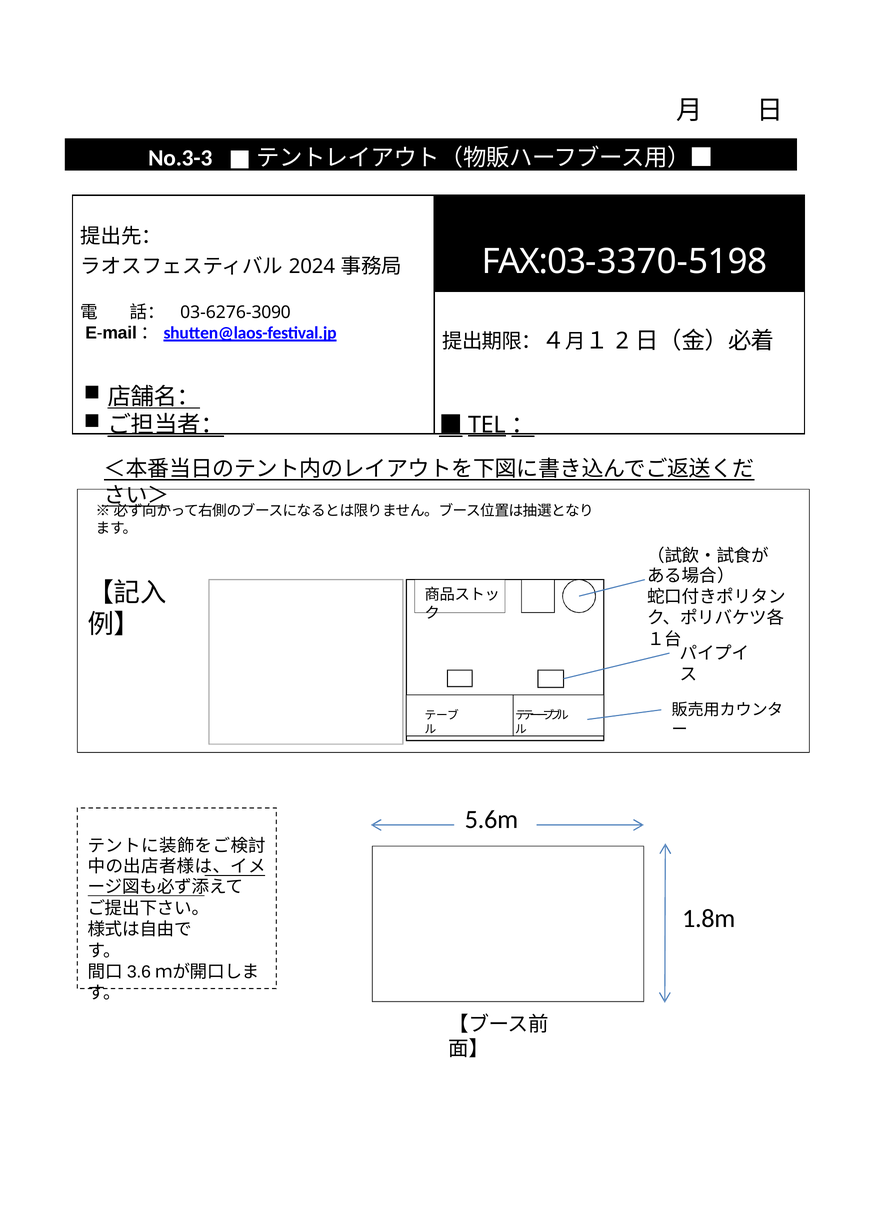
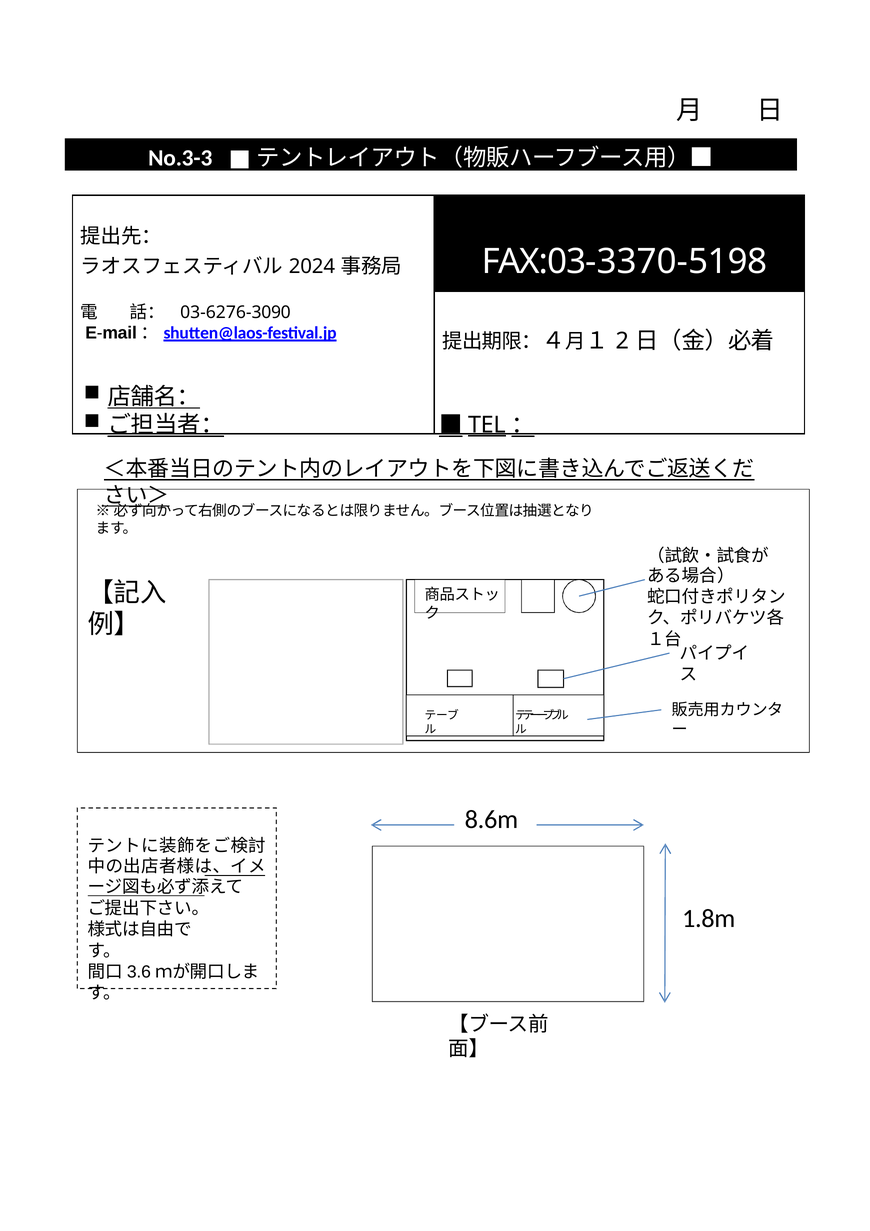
5.6m: 5.6m -> 8.6m (491, 820)
